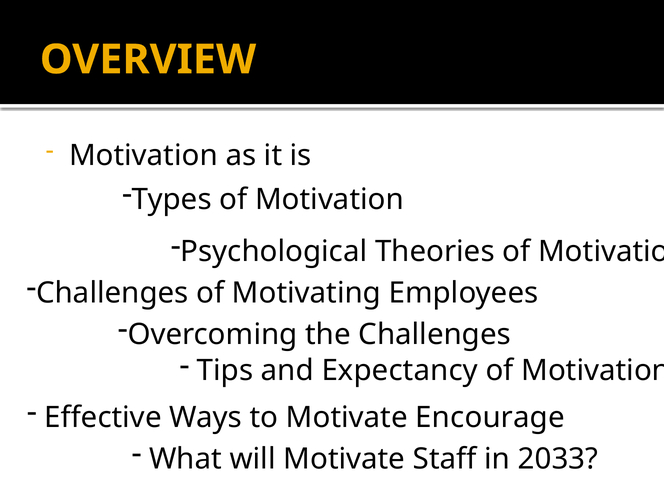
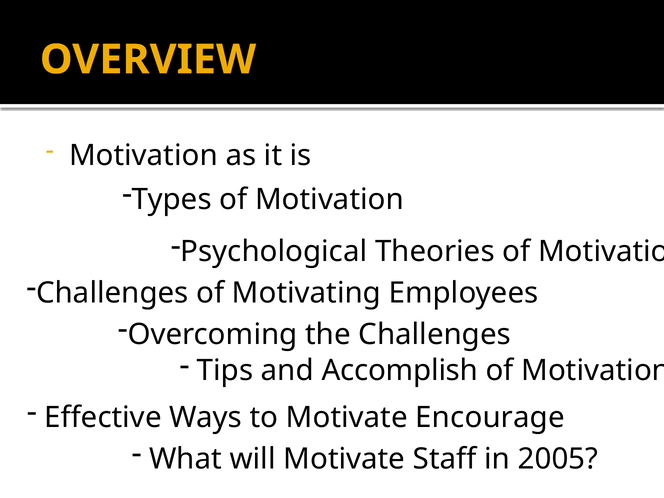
Expectancy: Expectancy -> Accomplish (400, 371)
2033: 2033 -> 2005 (558, 459)
